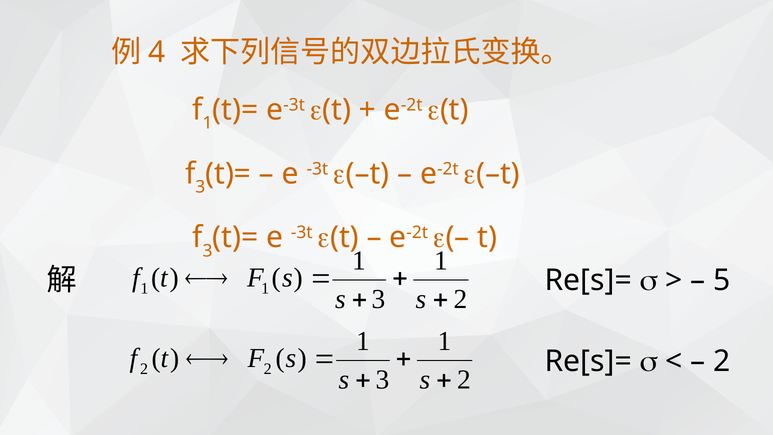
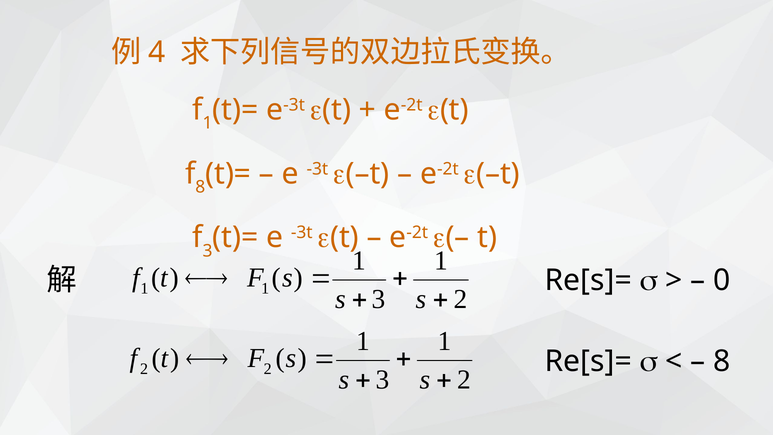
3: 3 -> 8 (200, 187)
5: 5 -> 0 (722, 280)
2: 2 -> 8 (722, 361)
